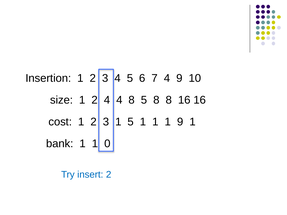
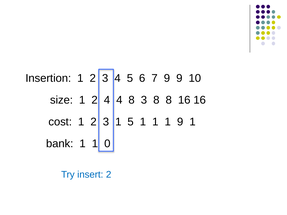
7 4: 4 -> 9 (167, 78)
8 5: 5 -> 3 (144, 100)
